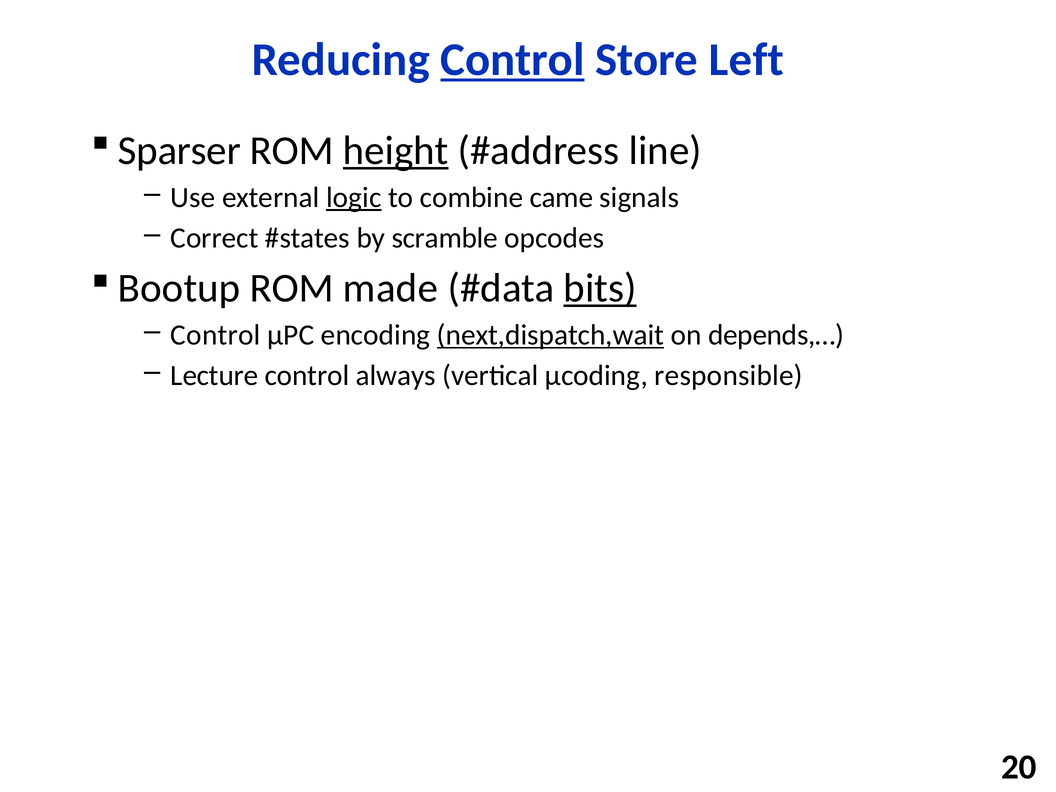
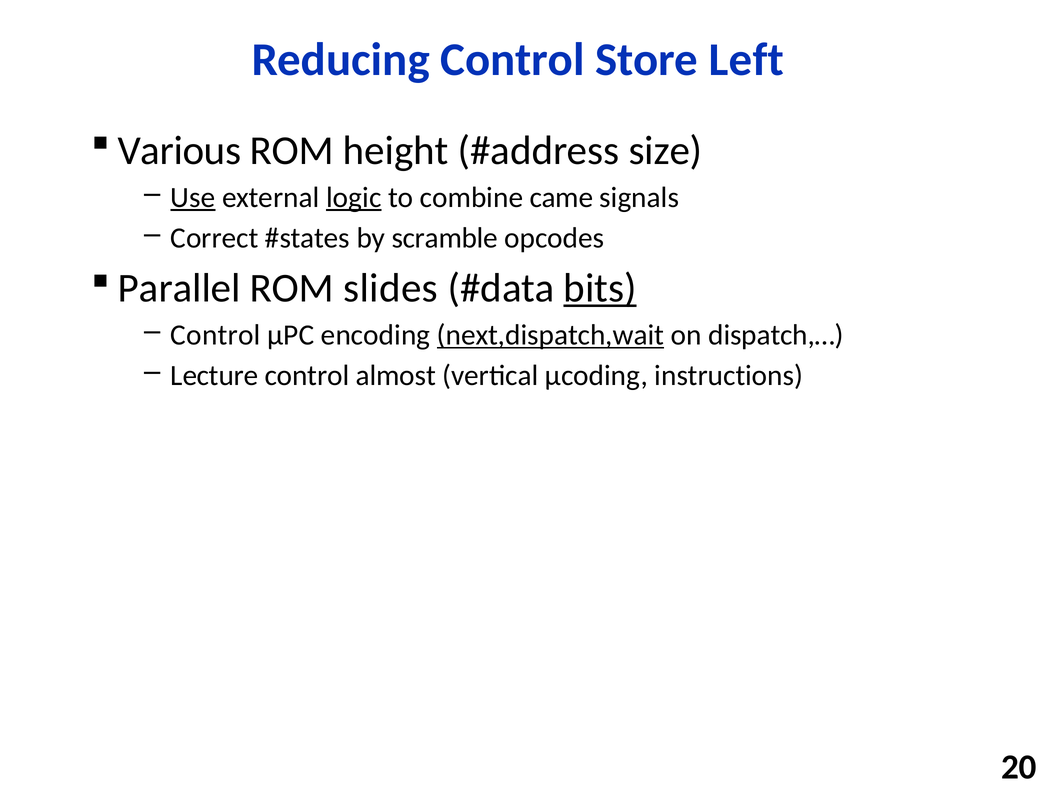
Control underline: present -> none (512, 60)
Sparser: Sparser -> Various (179, 150)
height underline: present -> none (396, 150)
line: line -> size (665, 150)
Use underline: none -> present (193, 197)
Bootup: Bootup -> Parallel (179, 288)
made: made -> slides (391, 288)
depends,…: depends,… -> dispatch,… (776, 335)
always: always -> almost (396, 376)
responsible: responsible -> instructions (729, 376)
